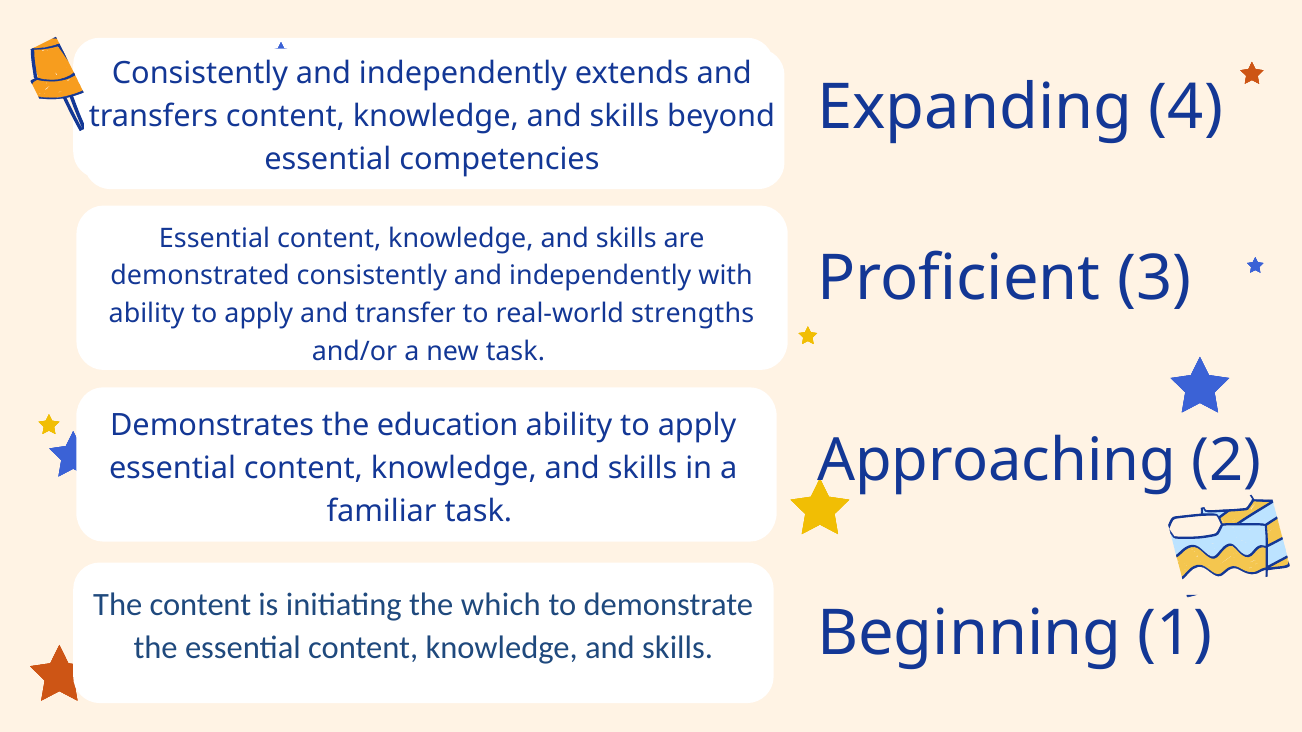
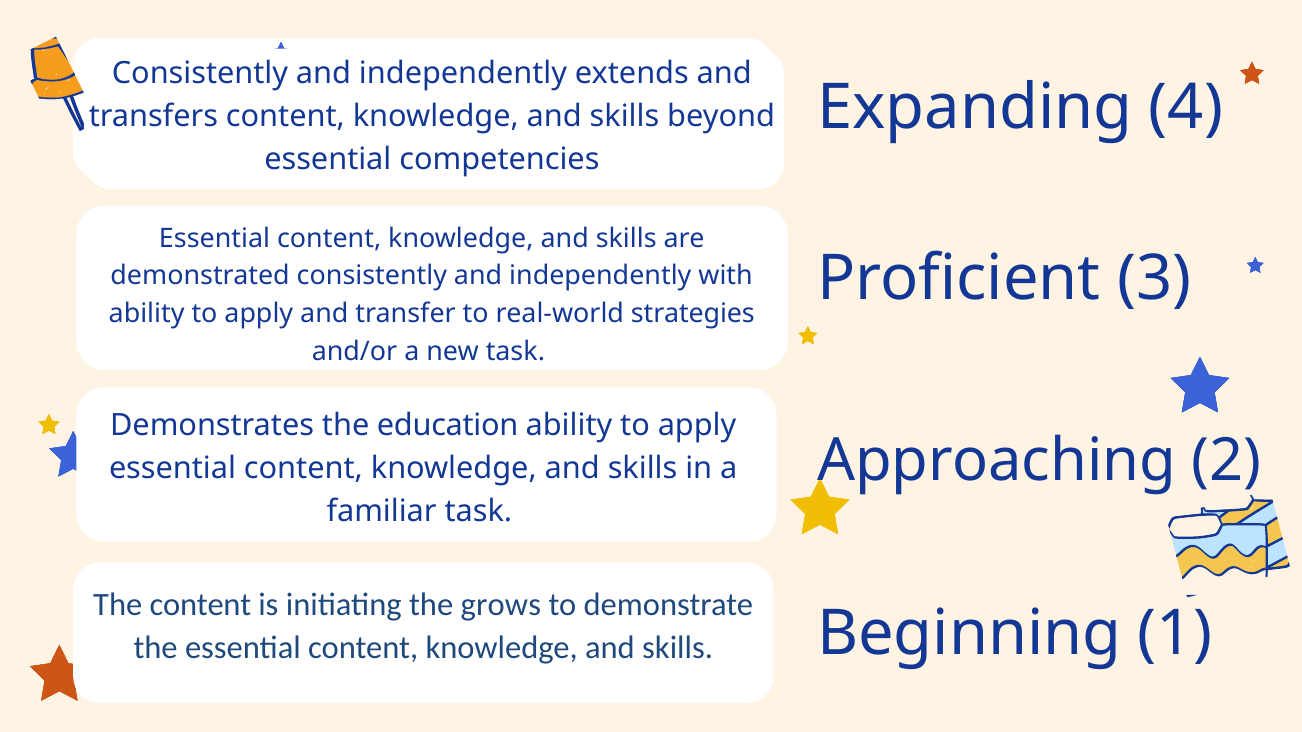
strengths: strengths -> strategies (693, 314)
which: which -> grows (501, 605)
